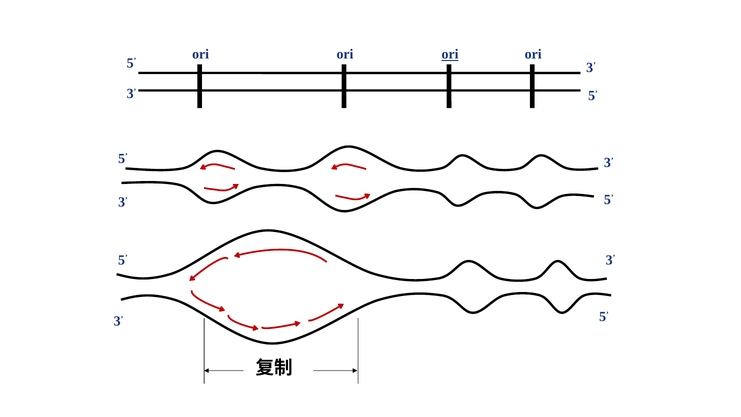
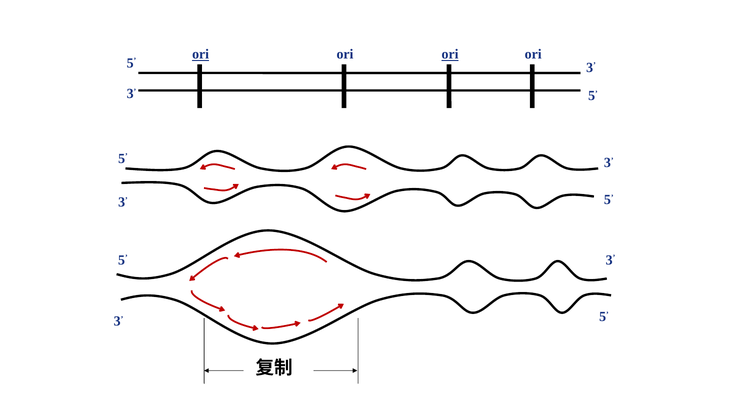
ori underline: none -> present (201, 54)
